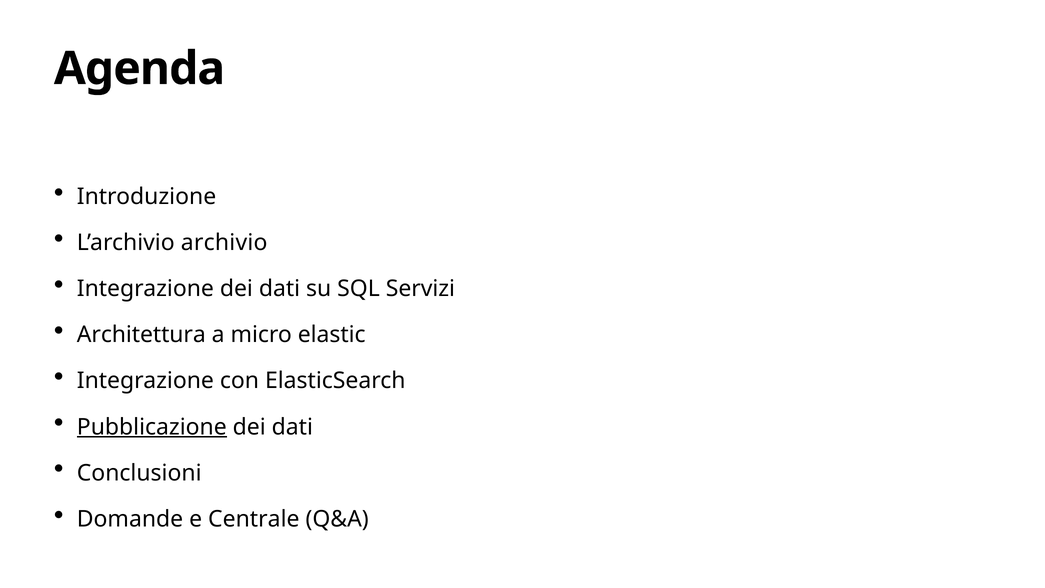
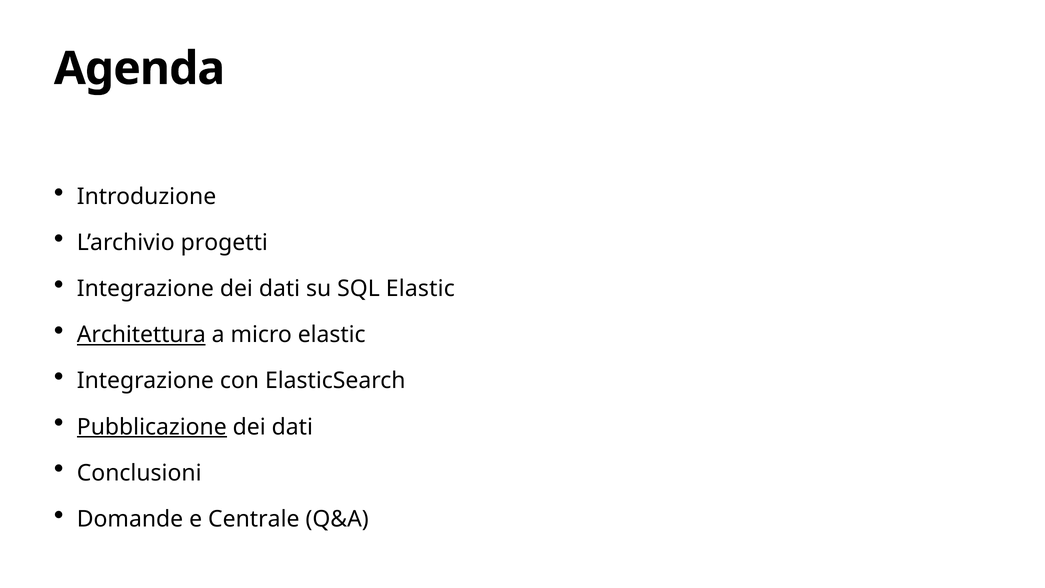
archivio: archivio -> progetti (224, 243)
SQL Servizi: Servizi -> Elastic (420, 289)
Architettura underline: none -> present (141, 335)
